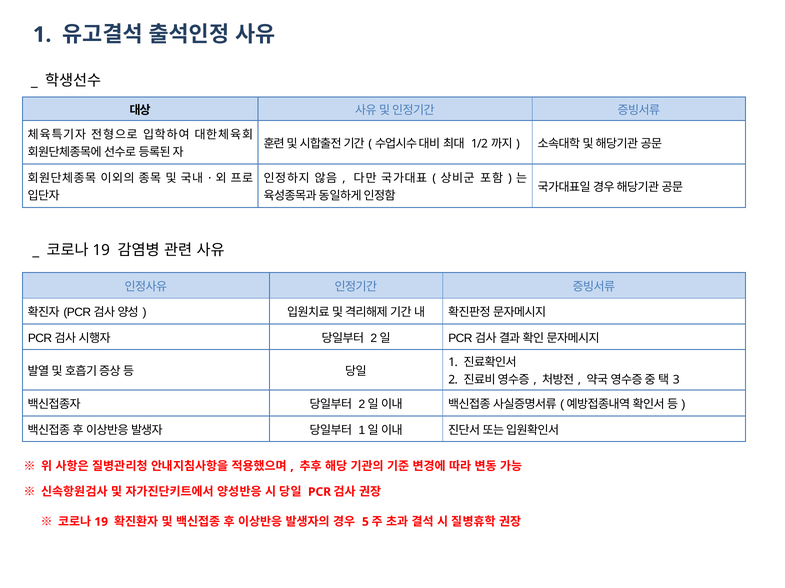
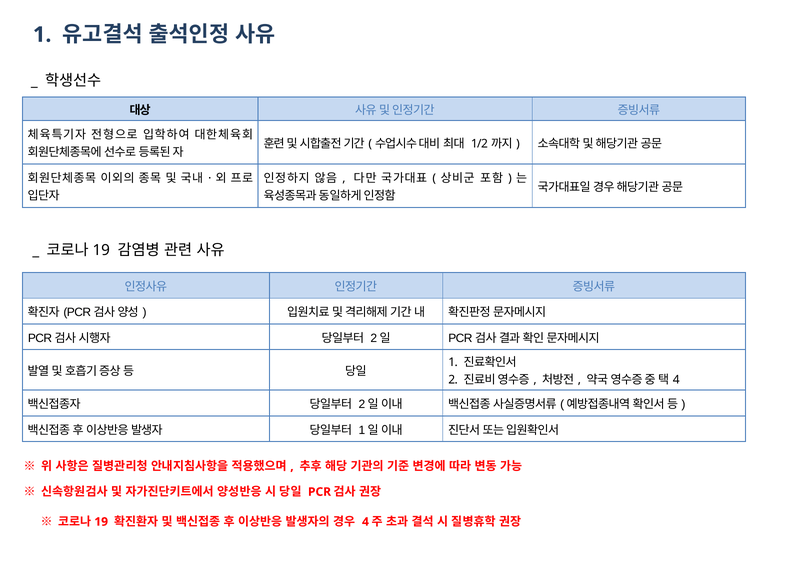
3: 3 -> 4 (676, 380)
5: 5 -> 4 (365, 522)
